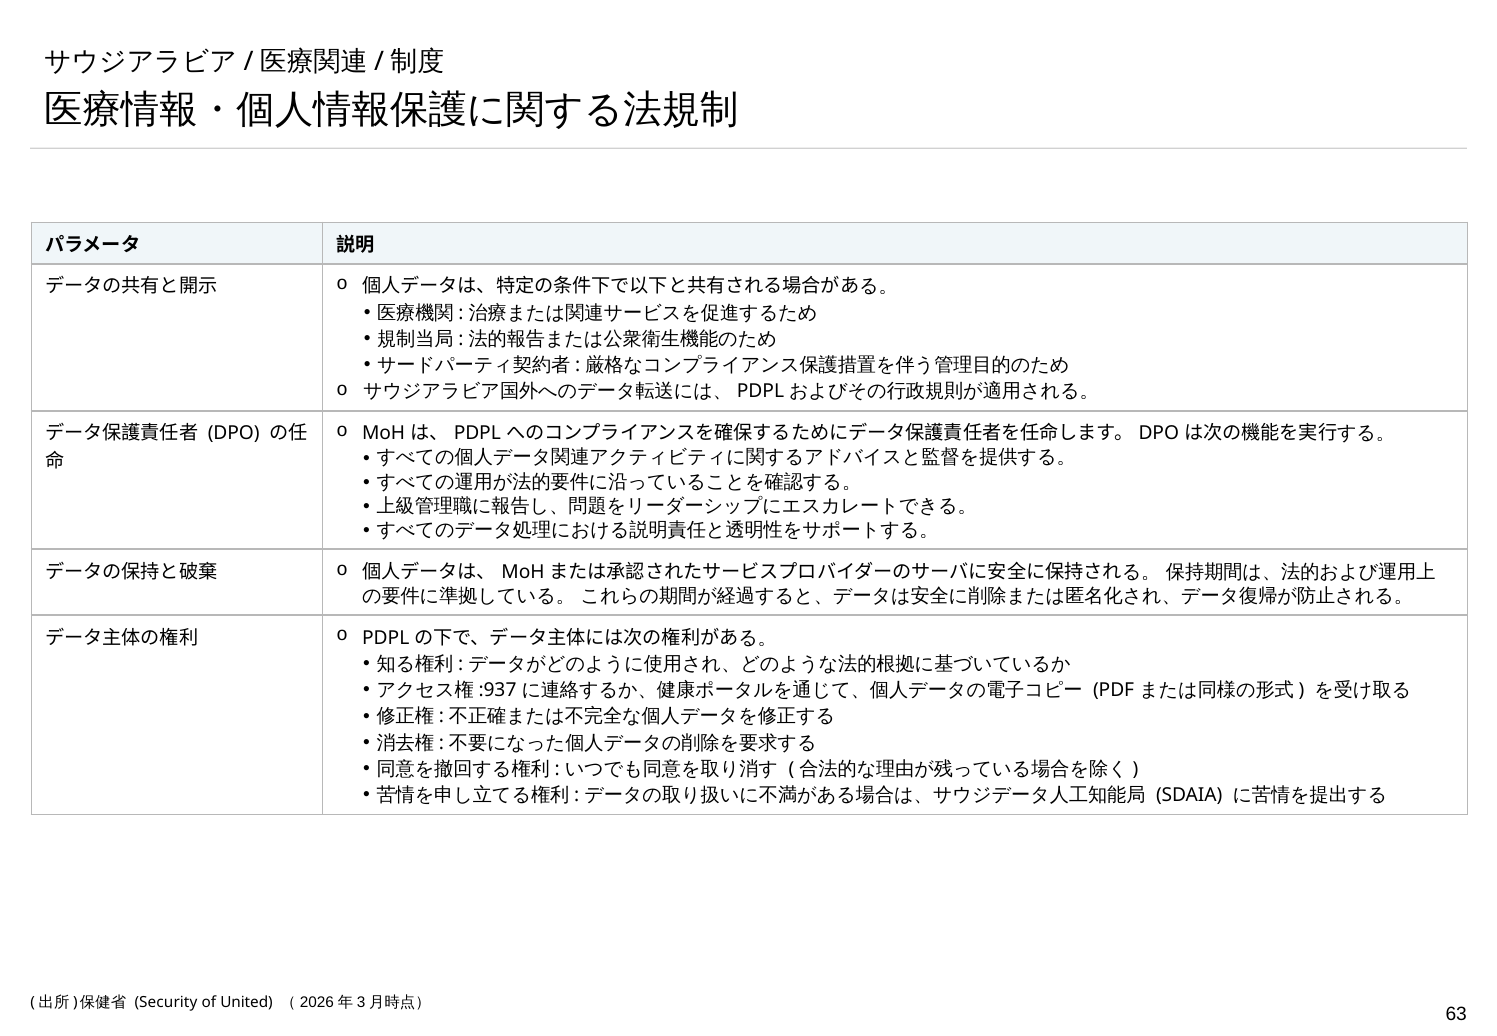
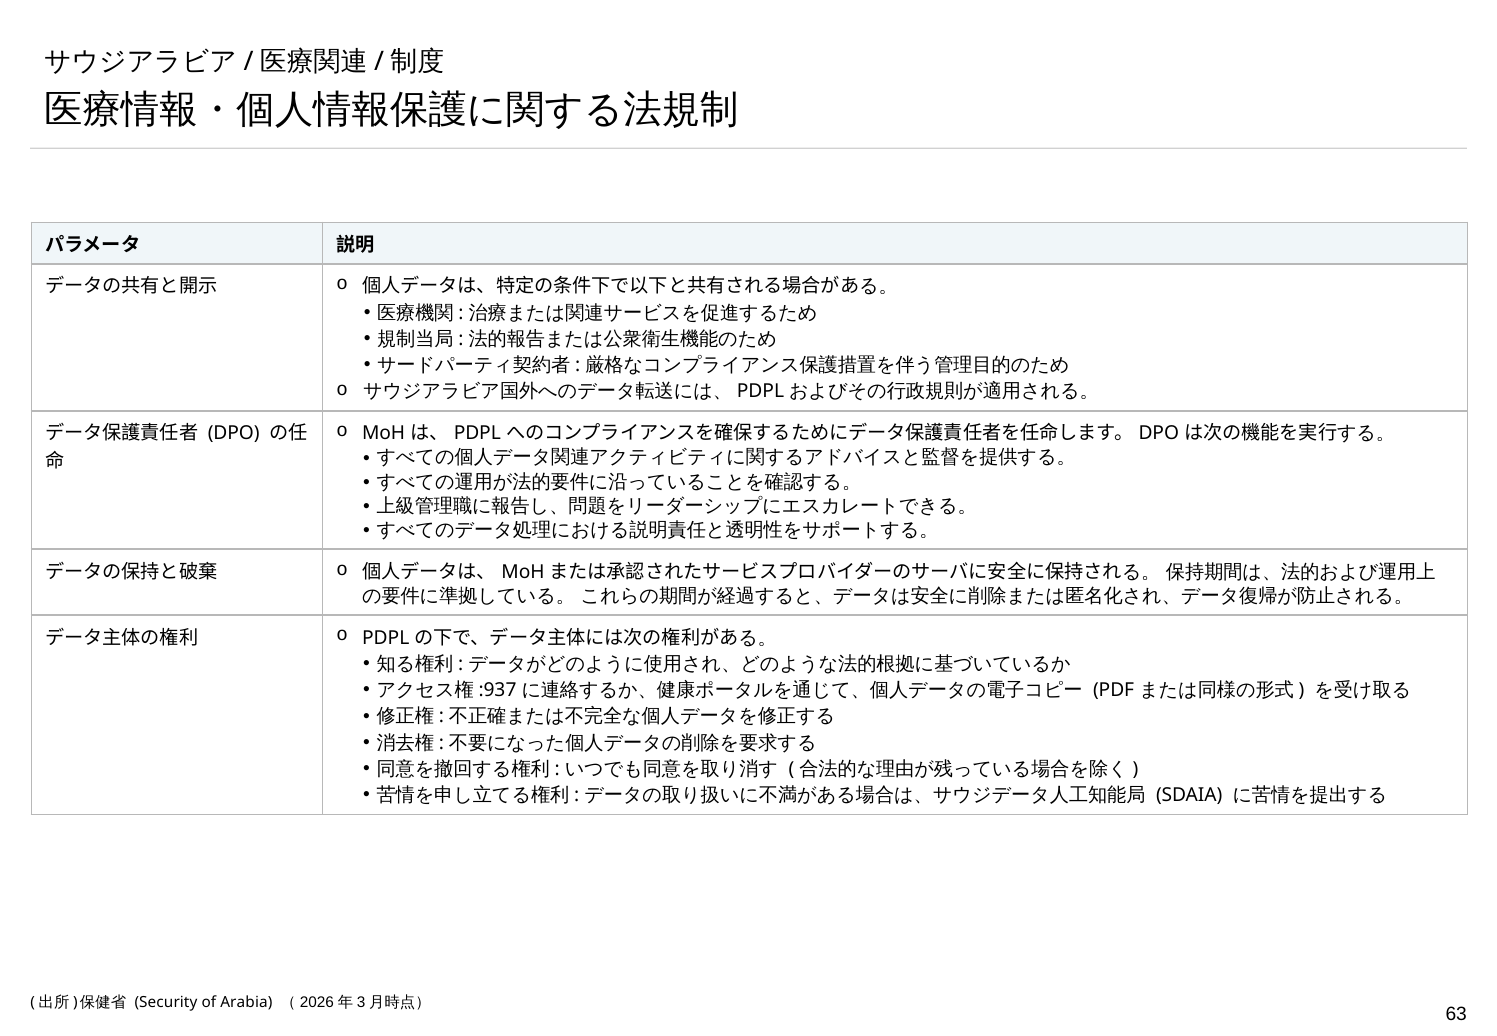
United: United -> Arabia (246, 1003)
